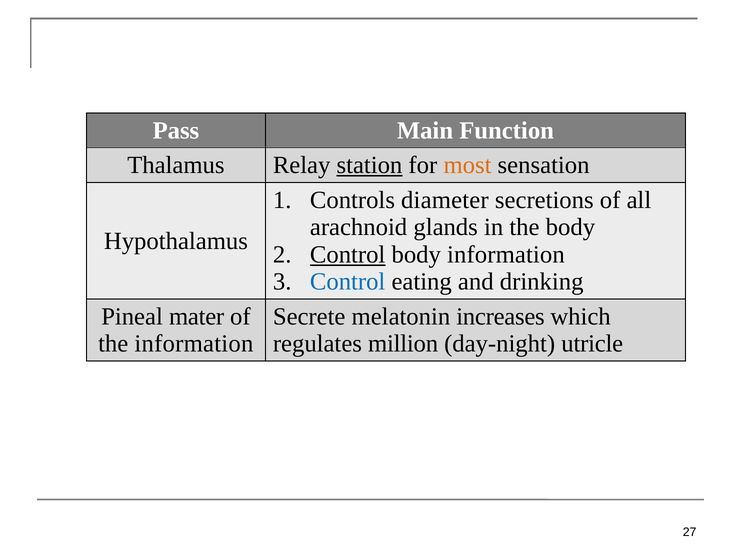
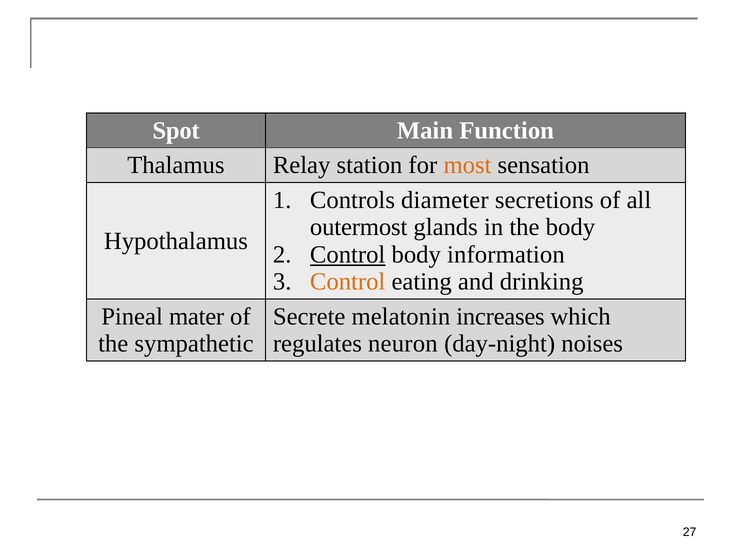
Pass: Pass -> Spot (176, 131)
station underline: present -> none (369, 166)
arachnoid: arachnoid -> outermost (359, 228)
Control colour: blue -> orange (348, 282)
the information: information -> sympathetic (194, 344)
million: million -> neuron (403, 344)
utricle: utricle -> noises (592, 344)
